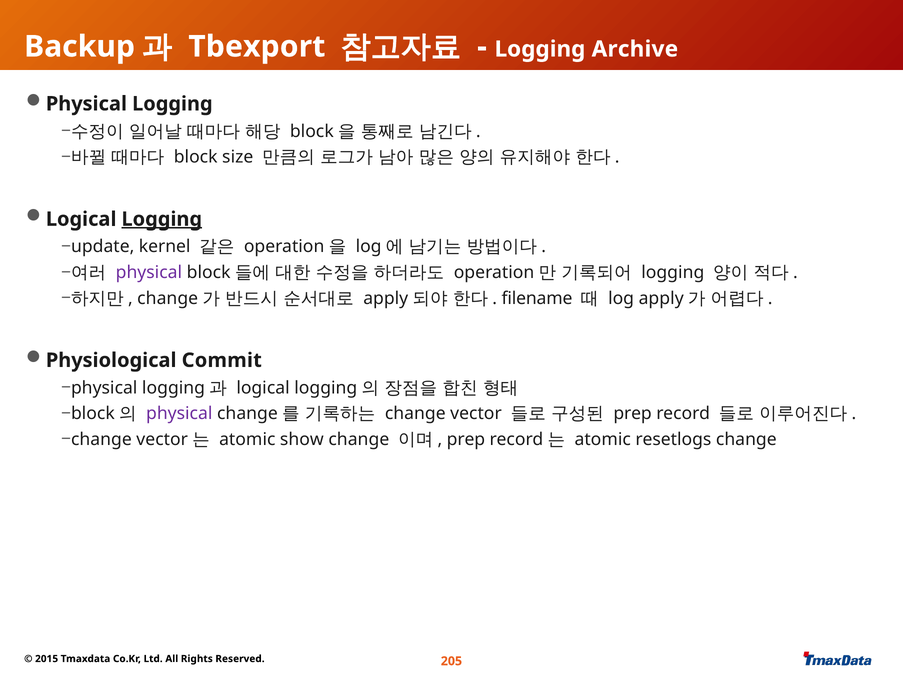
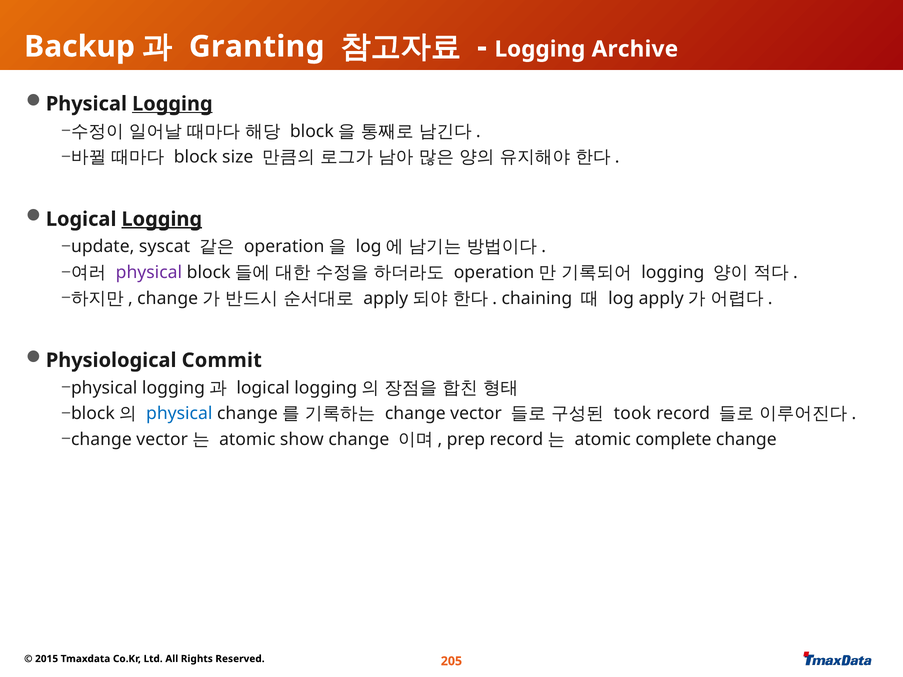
Tbexport: Tbexport -> Granting (257, 47)
Logging underline: none -> present (172, 104)
kernel: kernel -> syscat (165, 247)
filename: filename -> chaining (537, 298)
physical colour: purple -> blue (179, 414)
prep: prep -> took (632, 414)
resetlogs: resetlogs -> complete (673, 440)
